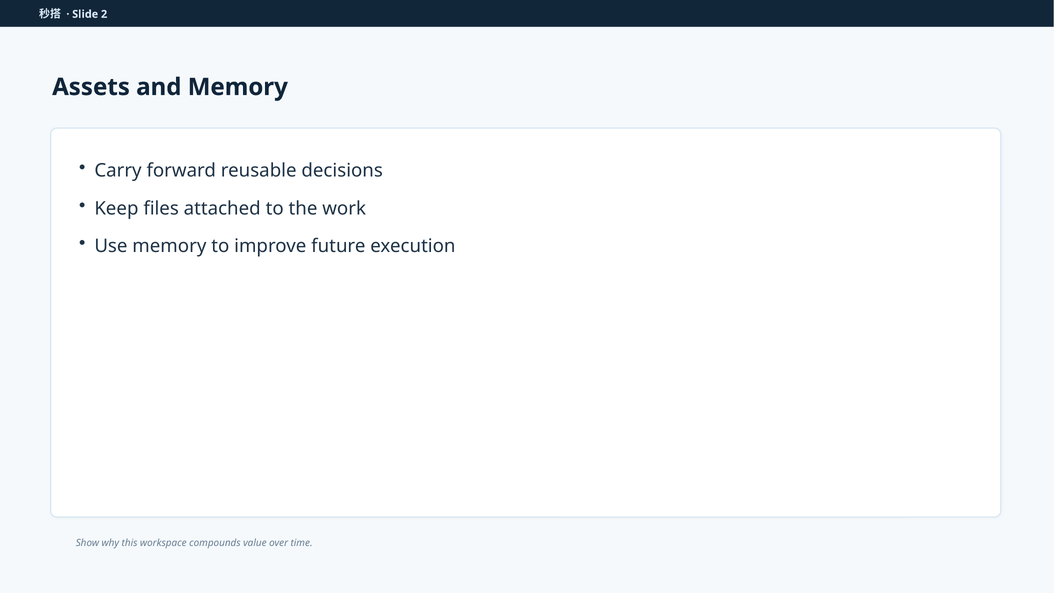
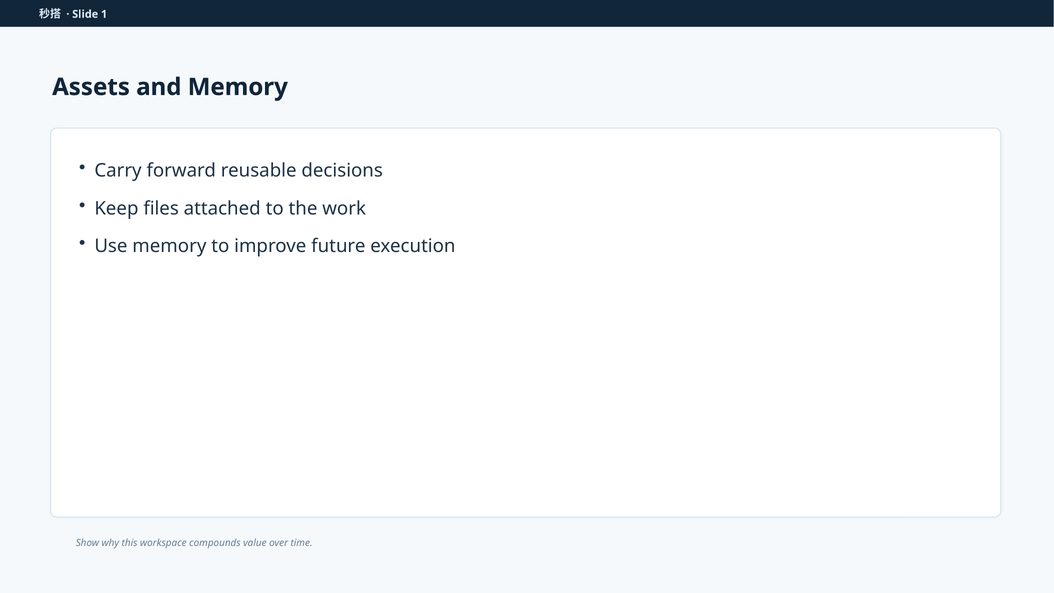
2: 2 -> 1 (104, 14)
